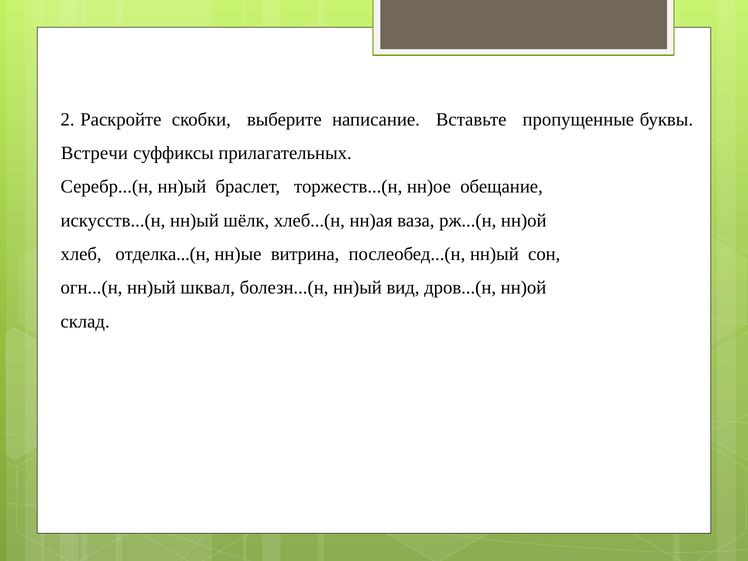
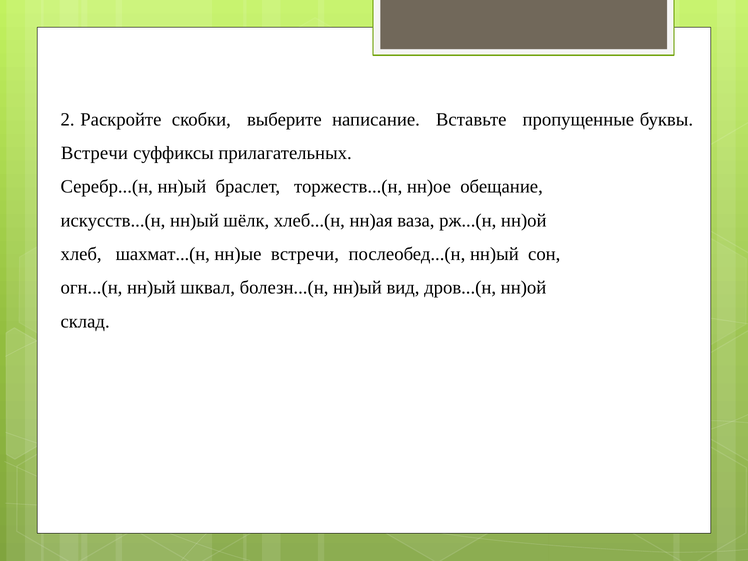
отделка...(н: отделка...(н -> шахмат...(н (163, 254)
нн)ые витрина: витрина -> встречи (305, 254)
